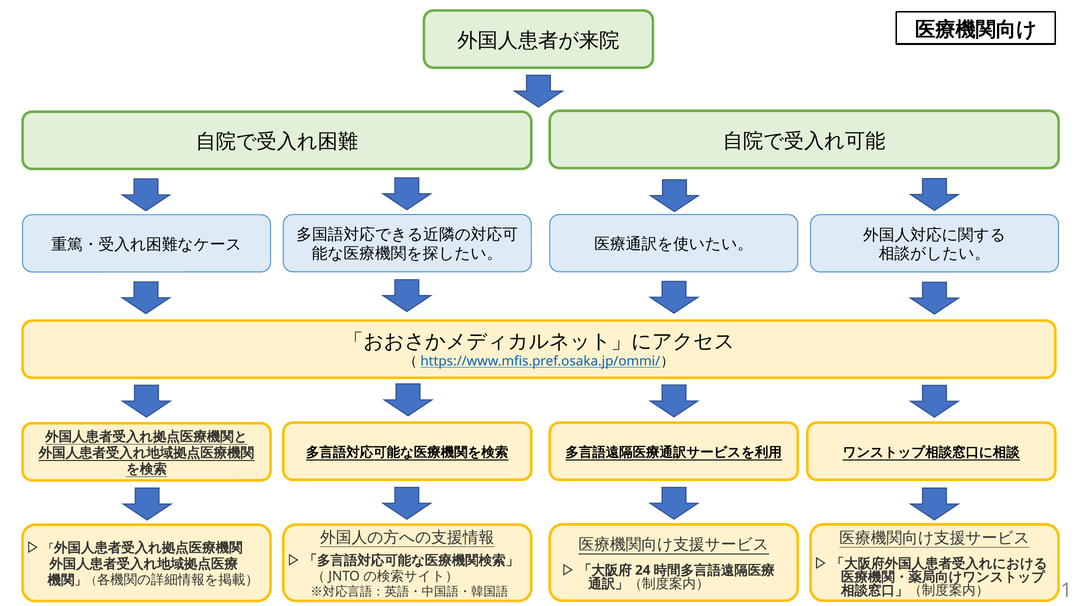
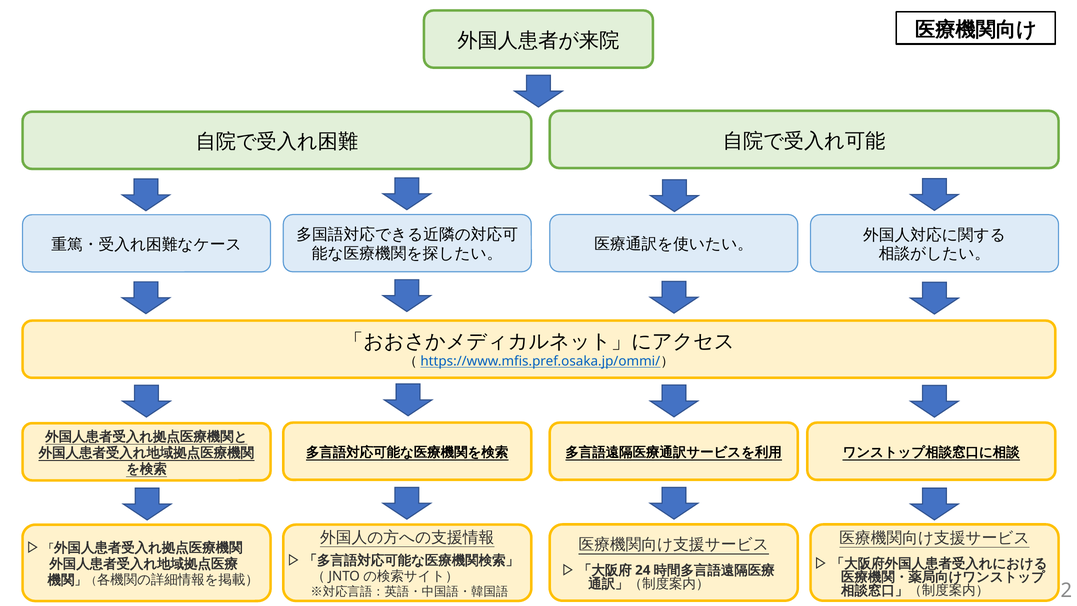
1: 1 -> 2 (1066, 590)
